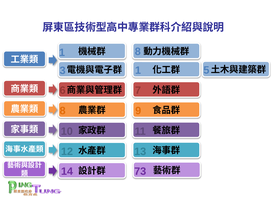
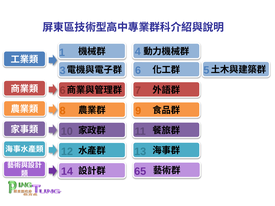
1 8: 8 -> 4 (138, 52)
1: 1 -> 6 (138, 70)
73: 73 -> 65 (140, 171)
